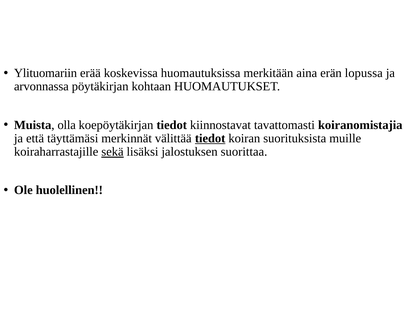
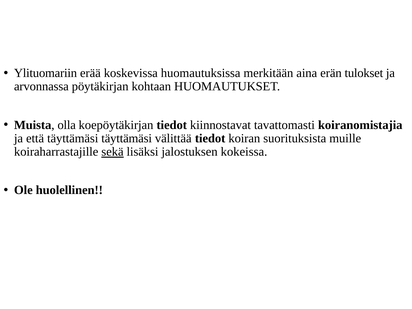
lopussa: lopussa -> tulokset (364, 73)
täyttämäsi merkinnät: merkinnät -> täyttämäsi (127, 138)
tiedot underline: present -> none (210, 138)
suorittaa: suorittaa -> kokeissa (244, 152)
